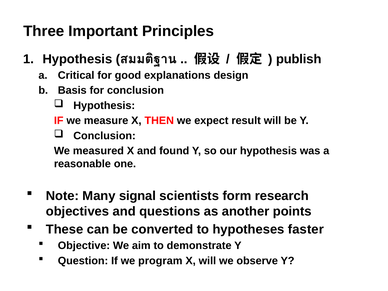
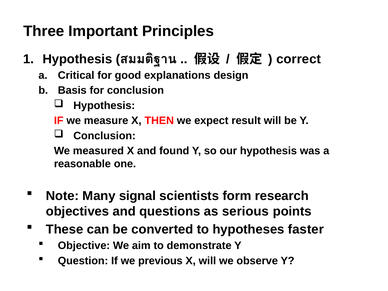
publish: publish -> correct (299, 59)
another: another -> serious (246, 211)
program: program -> previous (160, 261)
